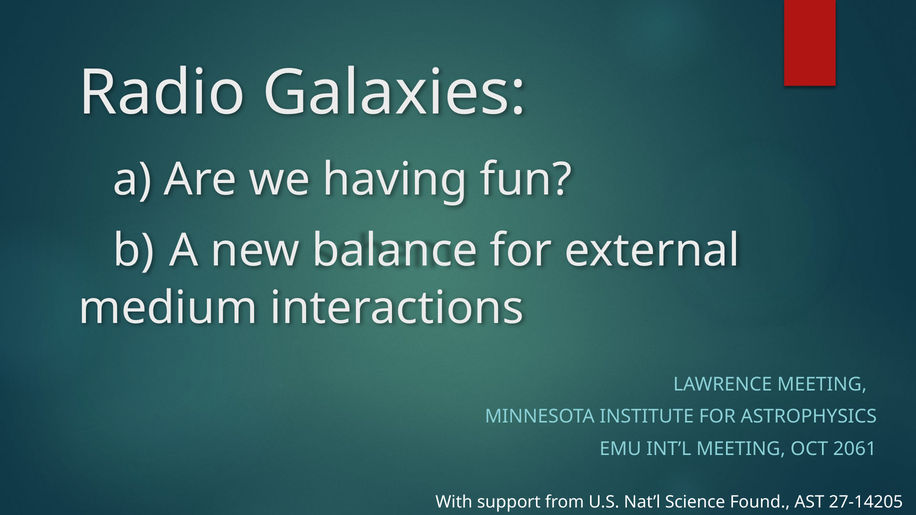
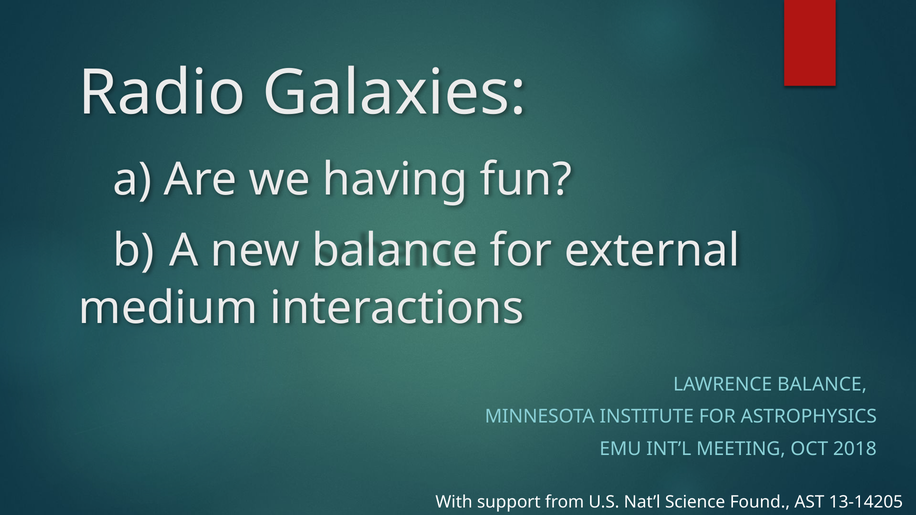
LAWRENCE MEETING: MEETING -> BALANCE (822, 384)
2061: 2061 -> 2018 (855, 449)
27-14205: 27-14205 -> 13-14205 (866, 502)
